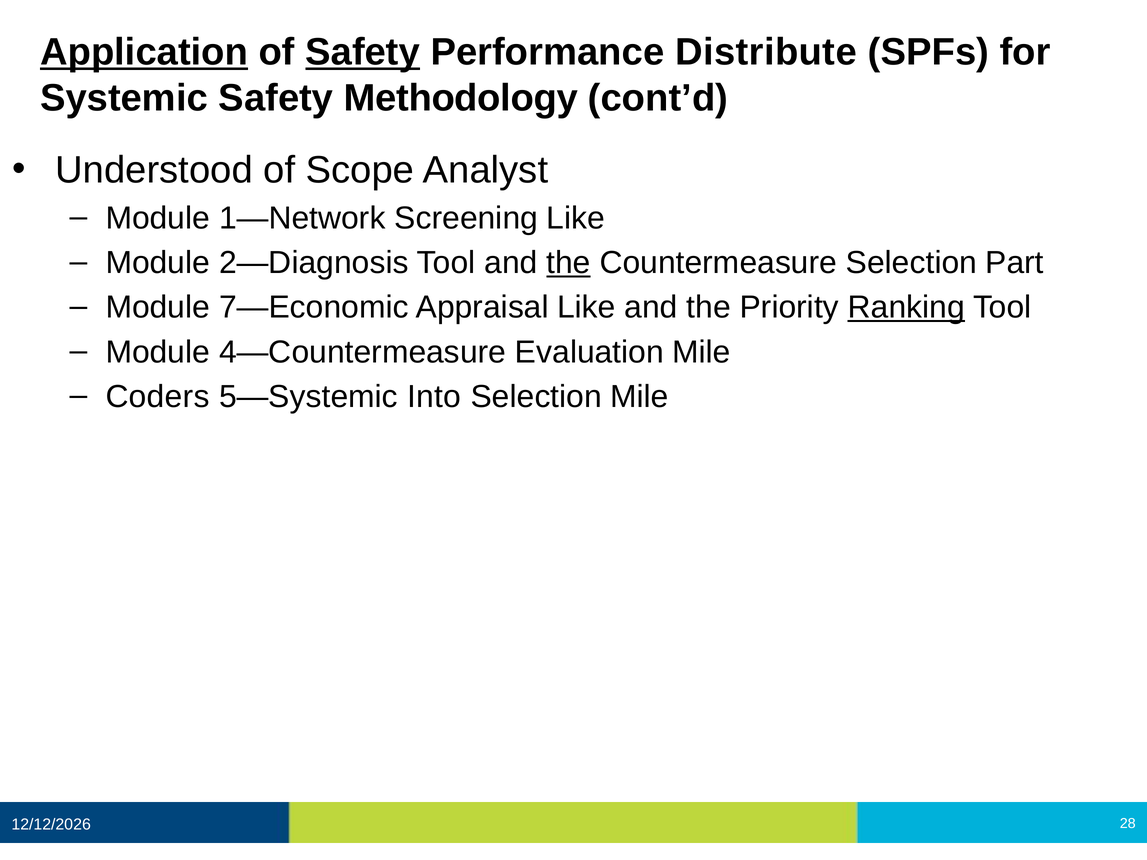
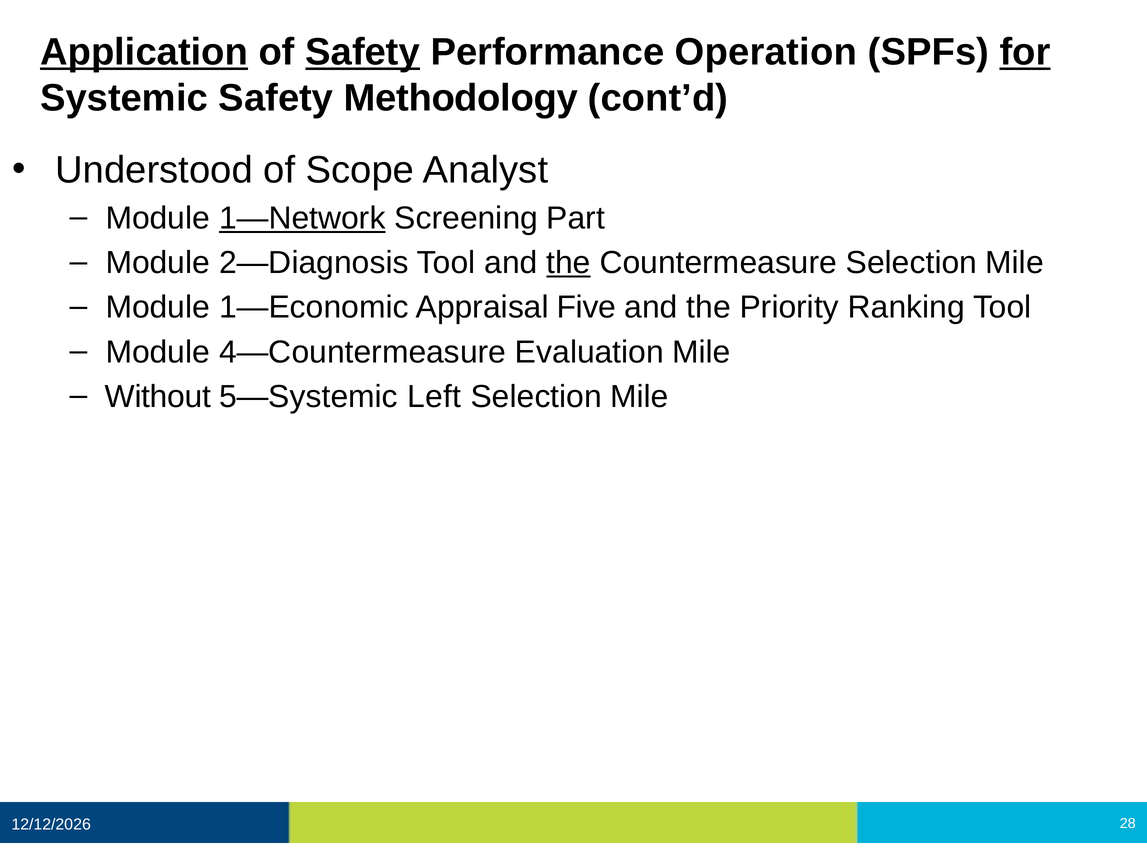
Distribute: Distribute -> Operation (766, 52)
for underline: none -> present (1025, 52)
1—Network underline: none -> present (302, 218)
Screening Like: Like -> Part (576, 218)
Countermeasure Selection Part: Part -> Mile (1015, 263)
7—Economic: 7—Economic -> 1—Economic (314, 308)
Appraisal Like: Like -> Five (586, 308)
Ranking underline: present -> none (906, 308)
Coders: Coders -> Without (158, 397)
Into: Into -> Left (434, 397)
